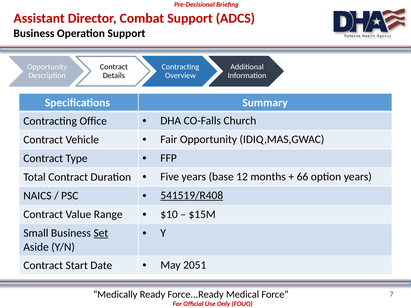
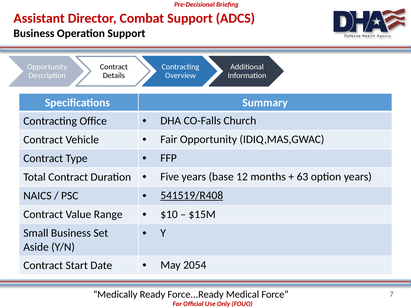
66: 66 -> 63 (302, 177)
Set underline: present -> none (101, 233)
2051: 2051 -> 2054 (195, 265)
